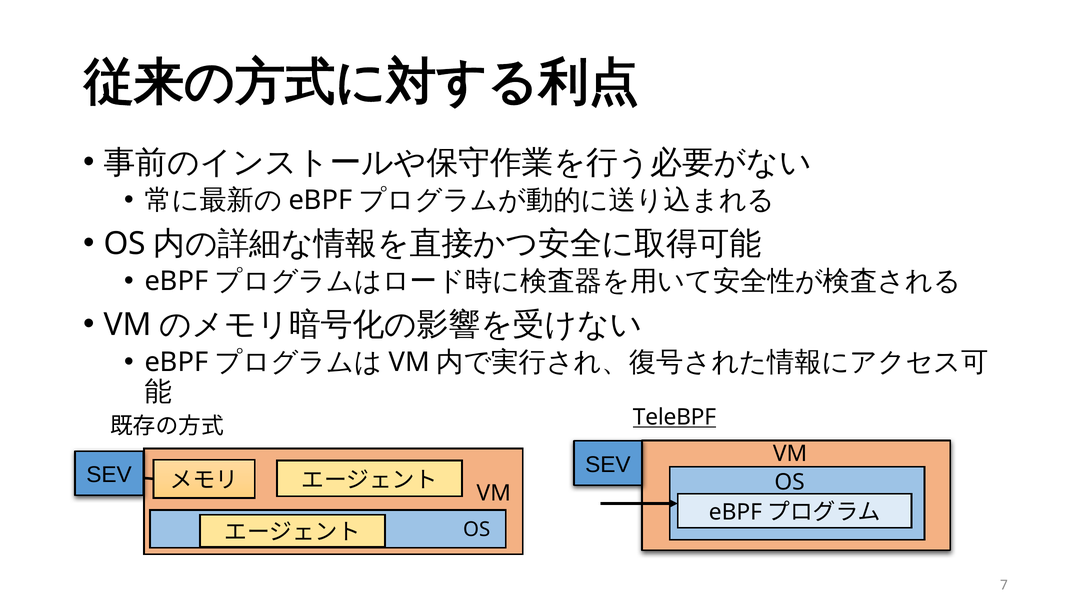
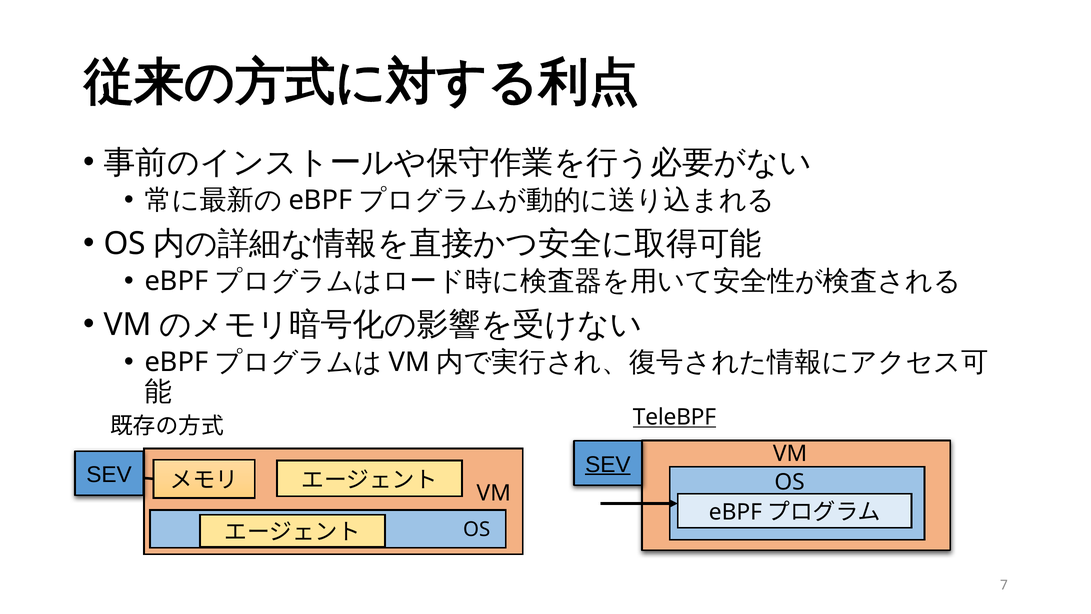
SEV underline: none -> present (608, 464)
